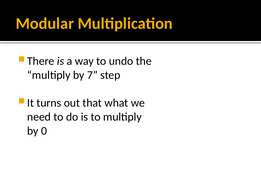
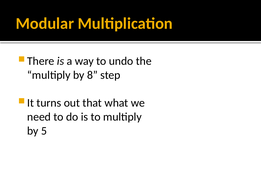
7: 7 -> 8 (92, 75)
0: 0 -> 5 (44, 131)
